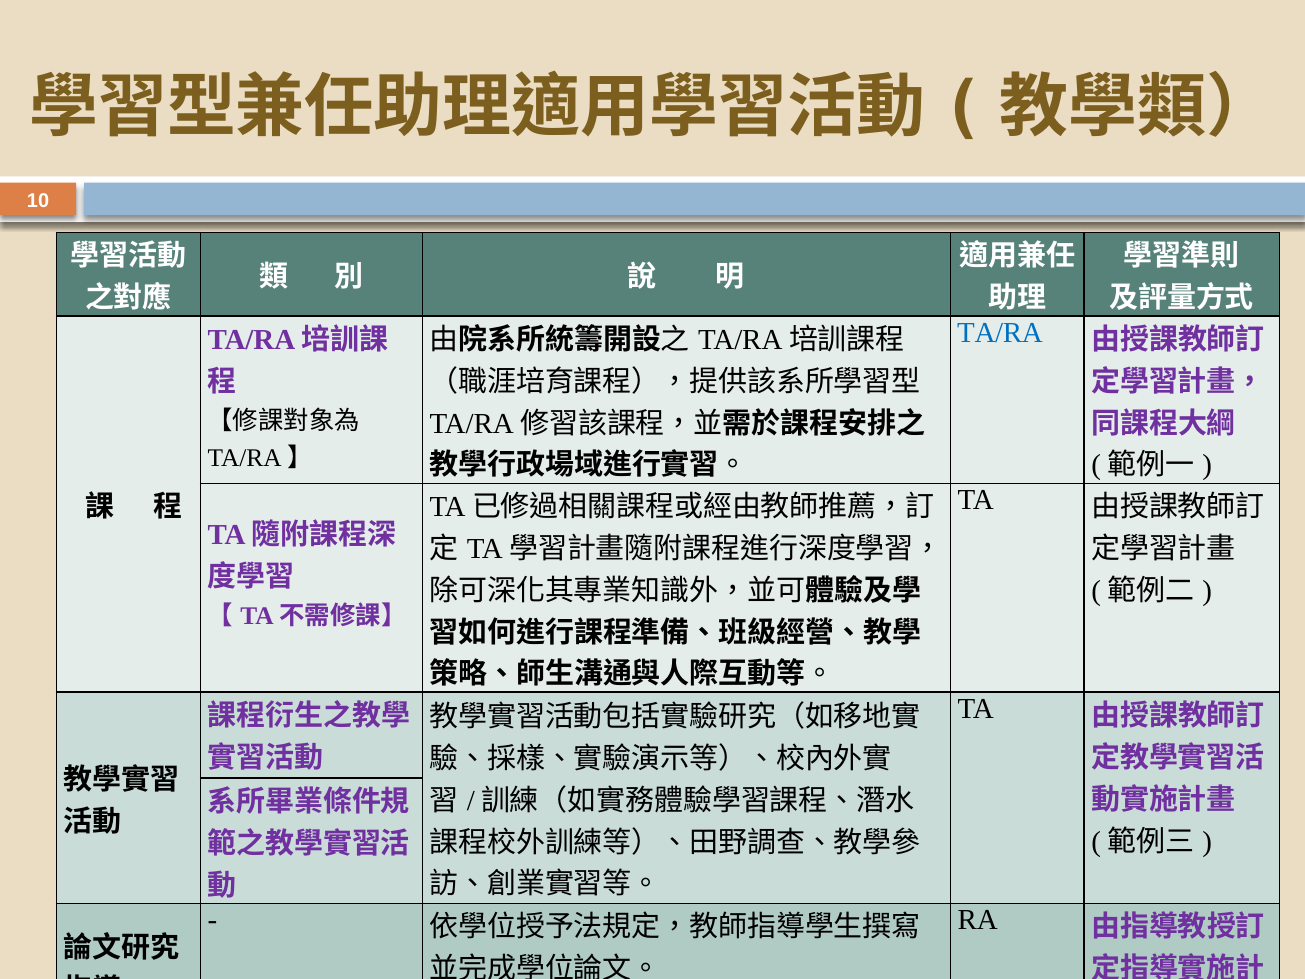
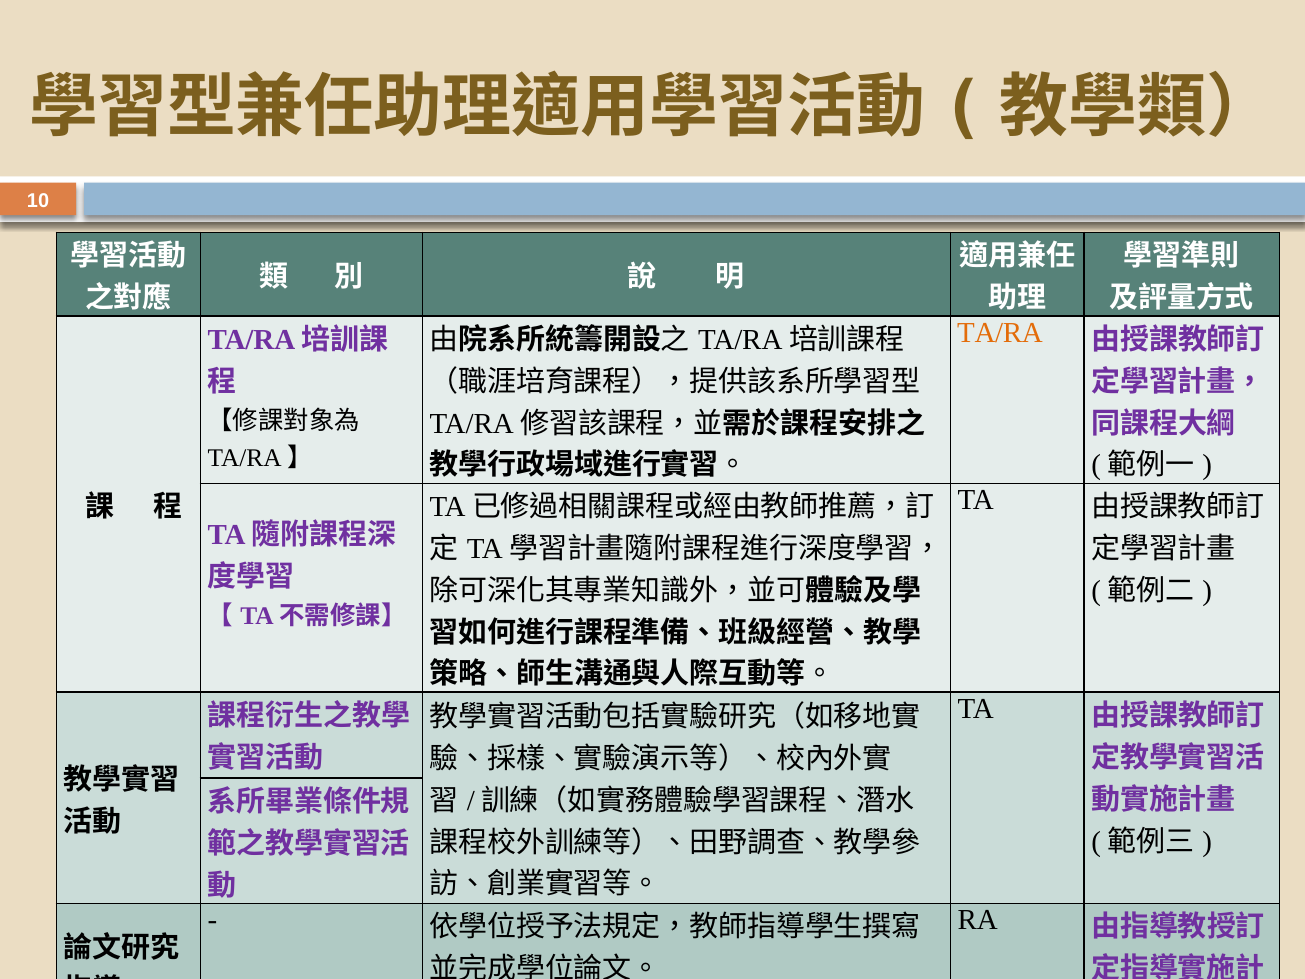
TA/RA colour: blue -> orange (1000, 332)
